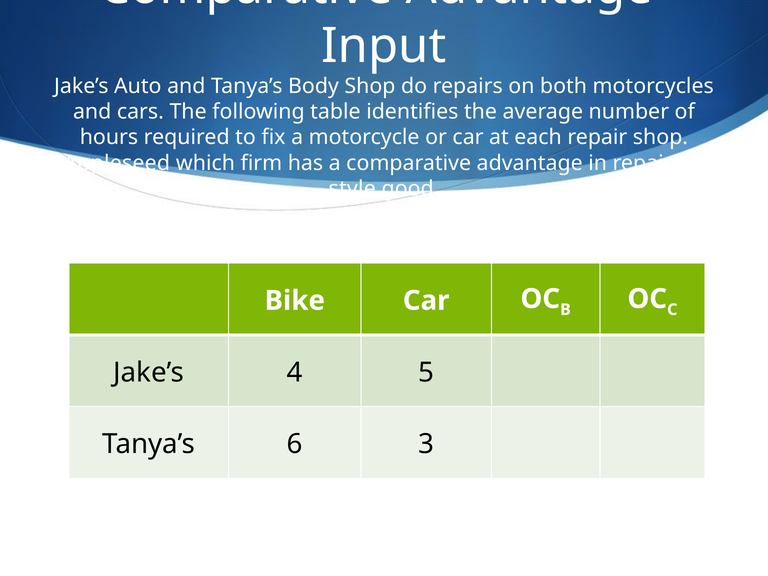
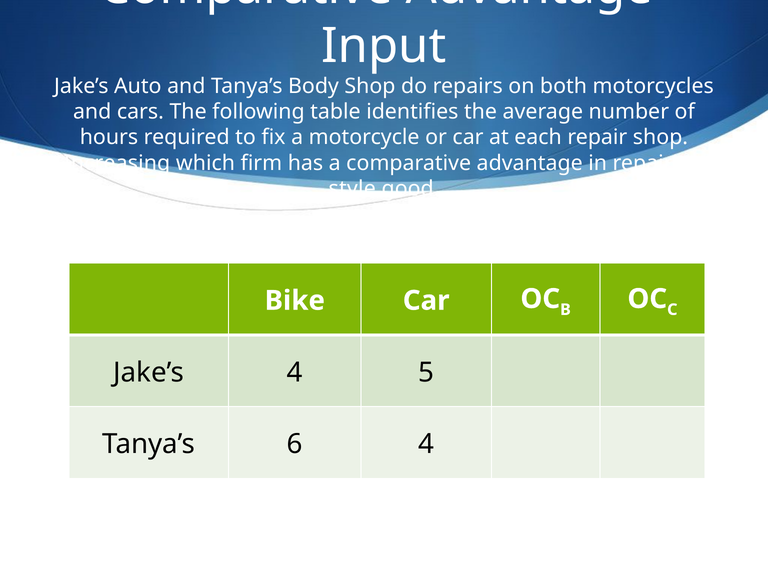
Appleseed: Appleseed -> Increasing (117, 163)
6 3: 3 -> 4 (426, 444)
